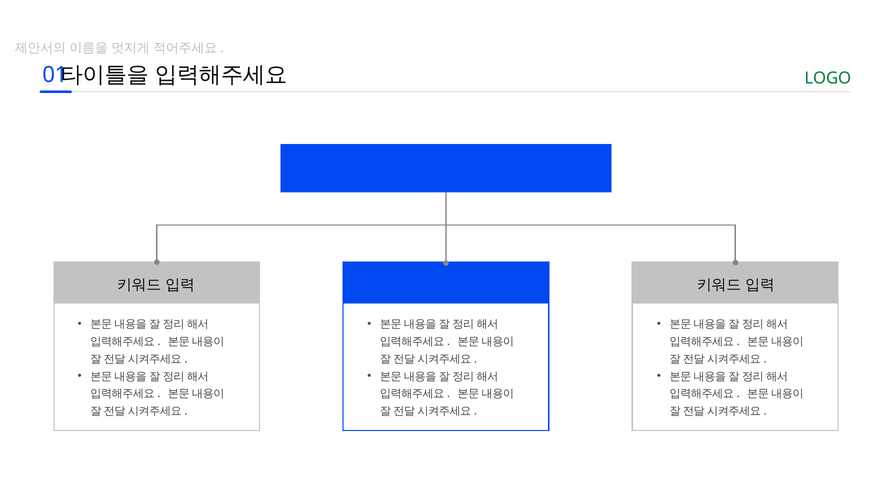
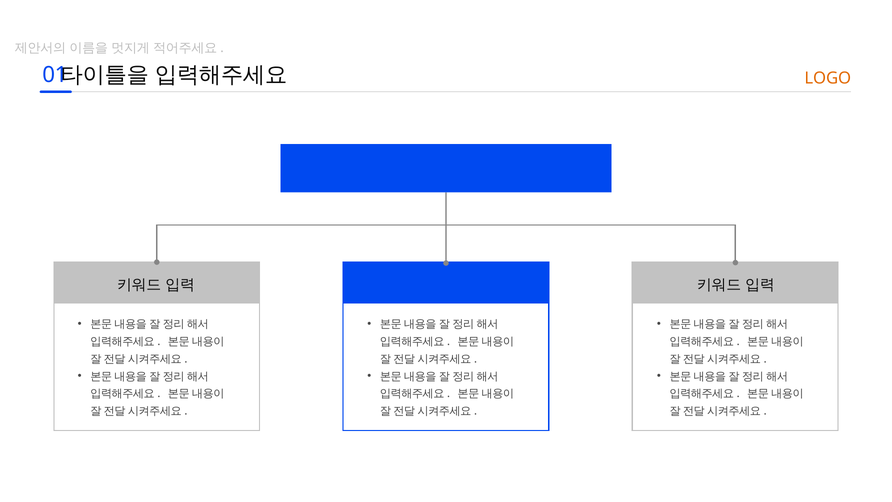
LOGO colour: green -> orange (828, 78)
